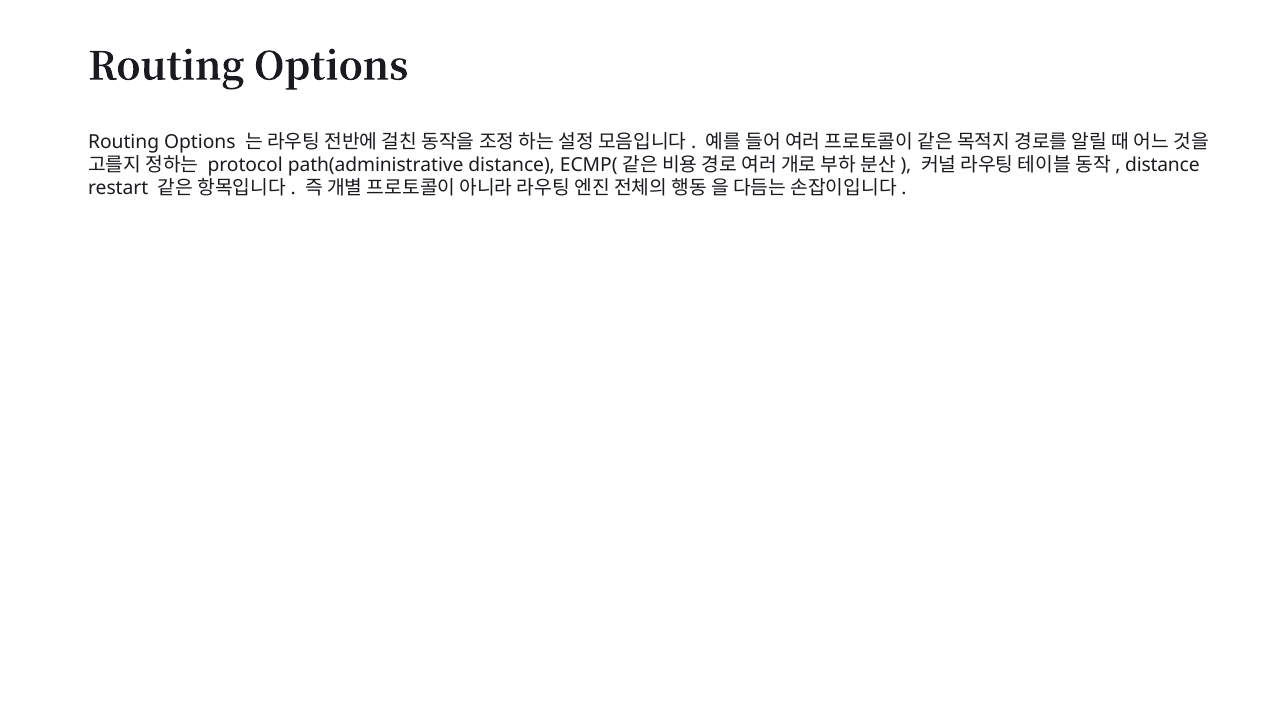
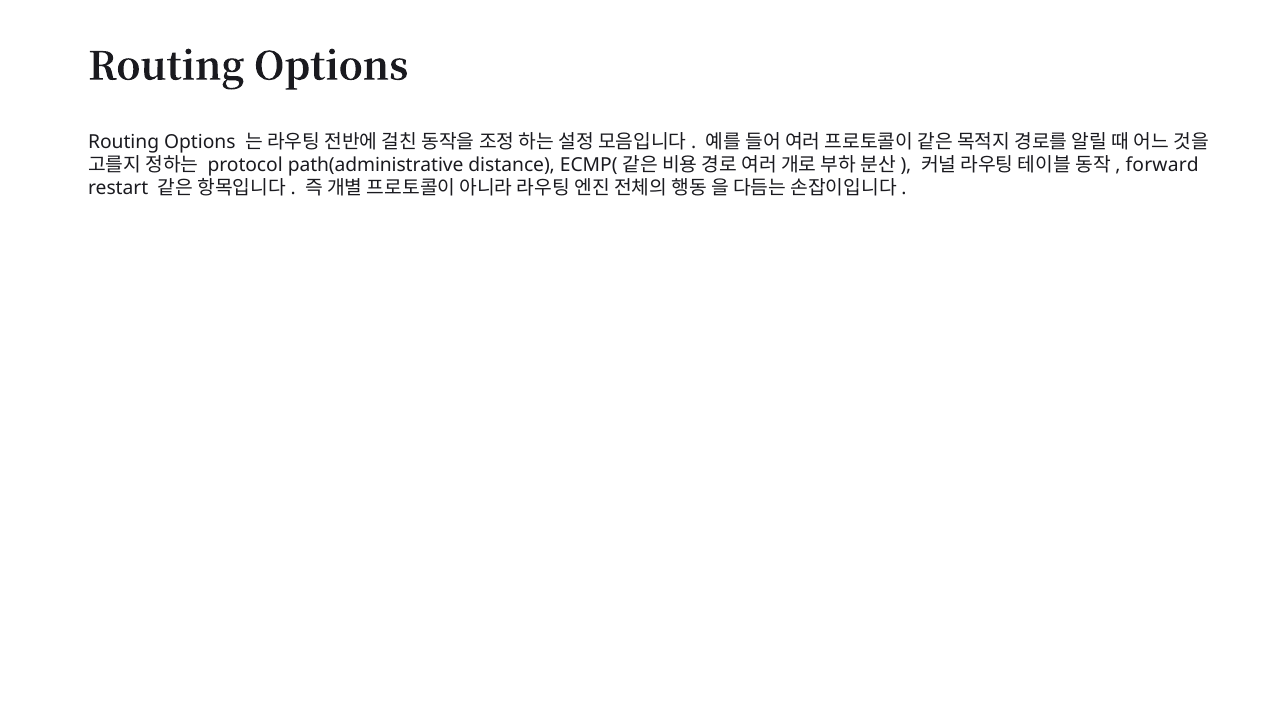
distance: distance -> forward (1162, 165)
